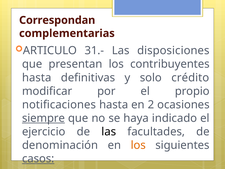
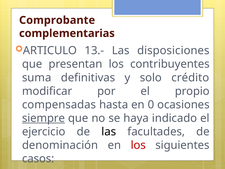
Correspondan: Correspondan -> Comprobante (57, 20)
31.-: 31.- -> 13.- (94, 51)
hasta: hasta -> suma (37, 78)
notificaciones: notificaciones -> compensadas (59, 105)
2: 2 -> 0 (151, 105)
los colour: orange -> red (138, 145)
casos underline: present -> none (38, 159)
